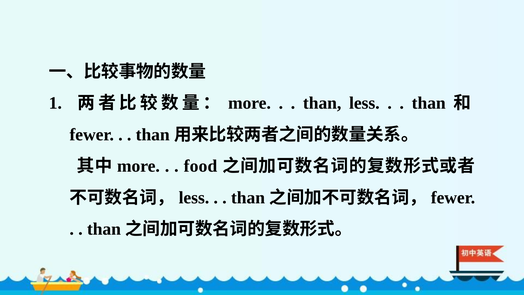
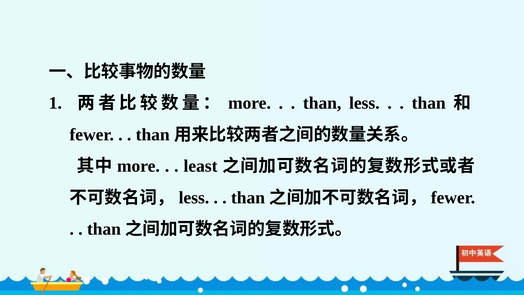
food: food -> least (201, 166)
